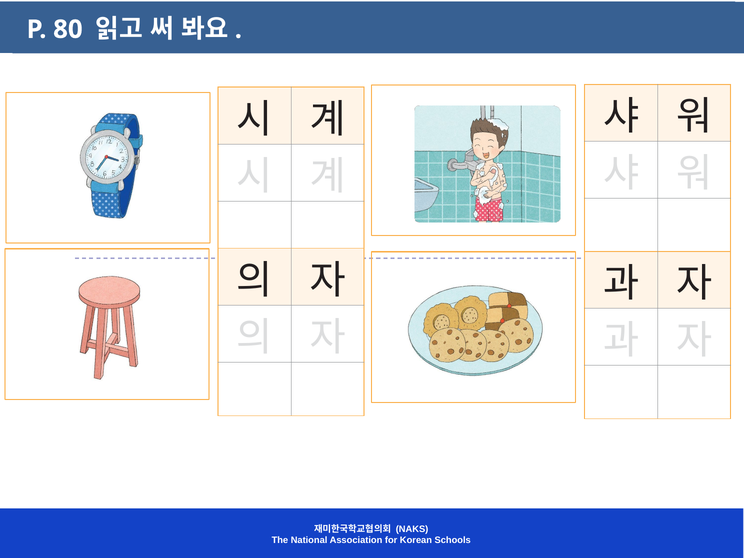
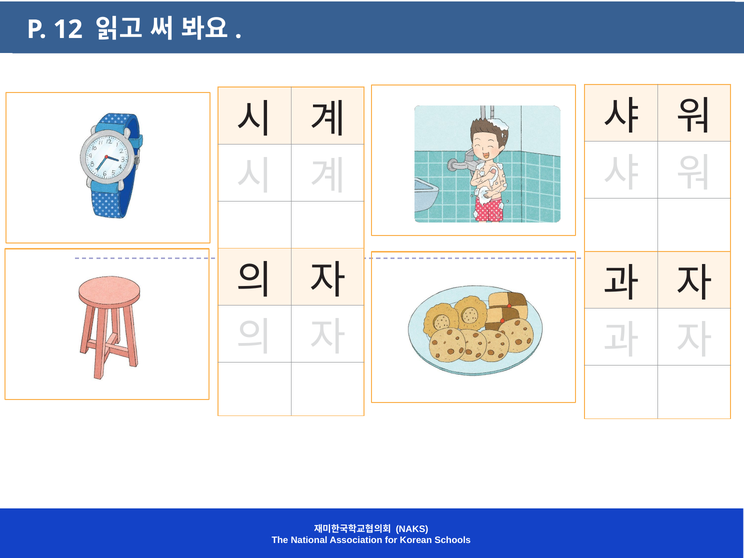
80: 80 -> 12 (68, 29)
